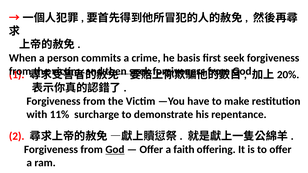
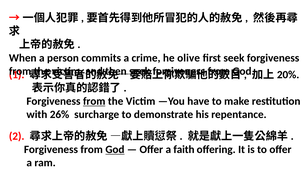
basis: basis -> olive (189, 58)
from underline: none -> present (94, 101)
11%: 11% -> 26% (60, 115)
